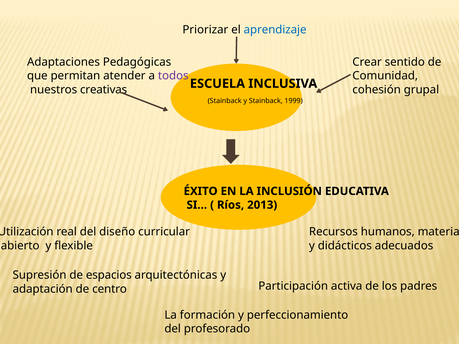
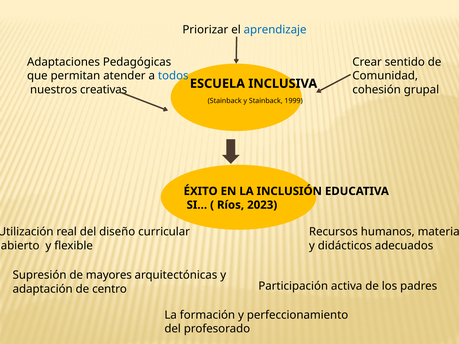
todos colour: purple -> blue (173, 76)
2013: 2013 -> 2023 (262, 205)
espacios: espacios -> mayores (109, 275)
